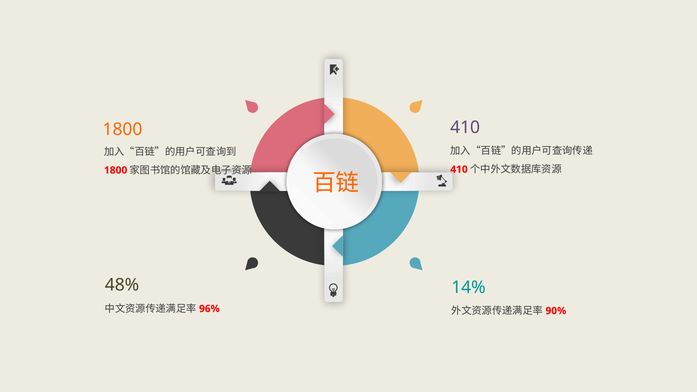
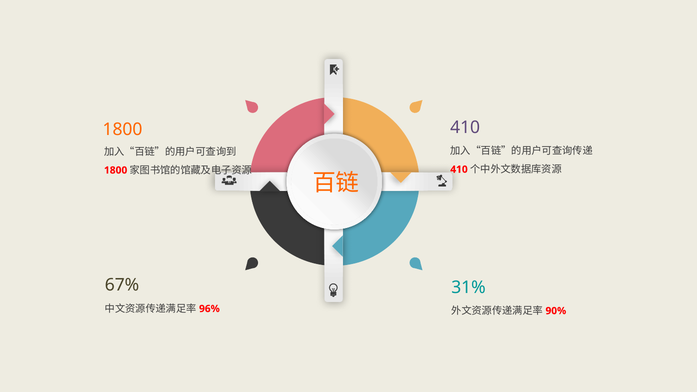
48%: 48% -> 67% (122, 285)
14%: 14% -> 31% (468, 287)
